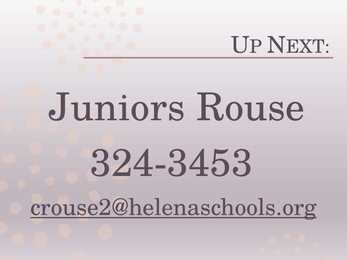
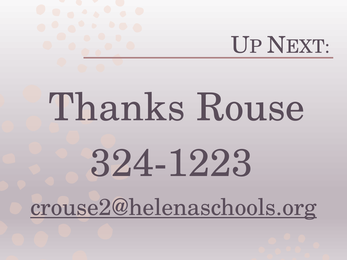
Juniors: Juniors -> Thanks (117, 108)
324-3453: 324-3453 -> 324-1223 (171, 164)
